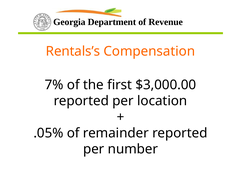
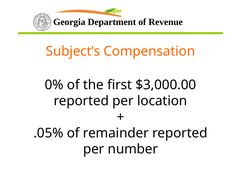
Rentals’s: Rentals’s -> Subject’s (73, 51)
7%: 7% -> 0% (54, 85)
